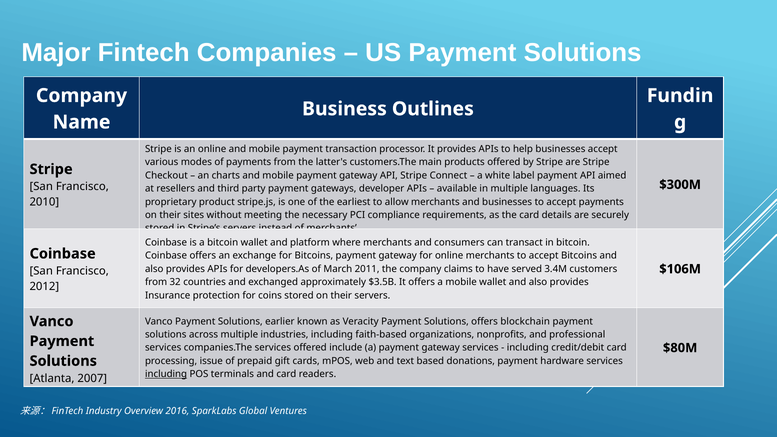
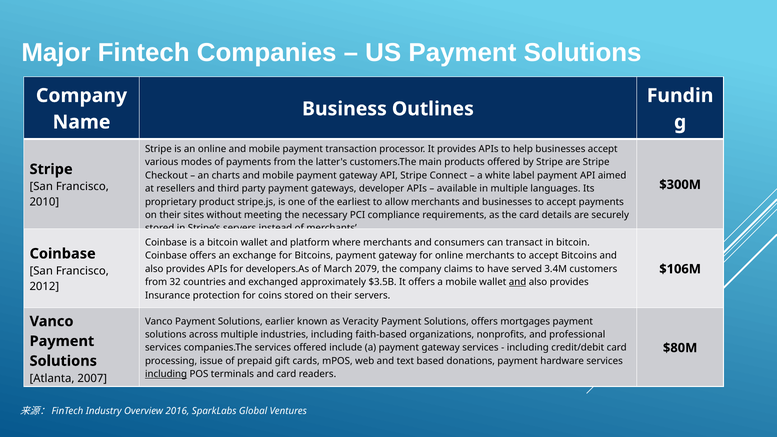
2011: 2011 -> 2079 (367, 269)
and underline: none -> present (518, 282)
blockchain: blockchain -> mortgages (525, 321)
